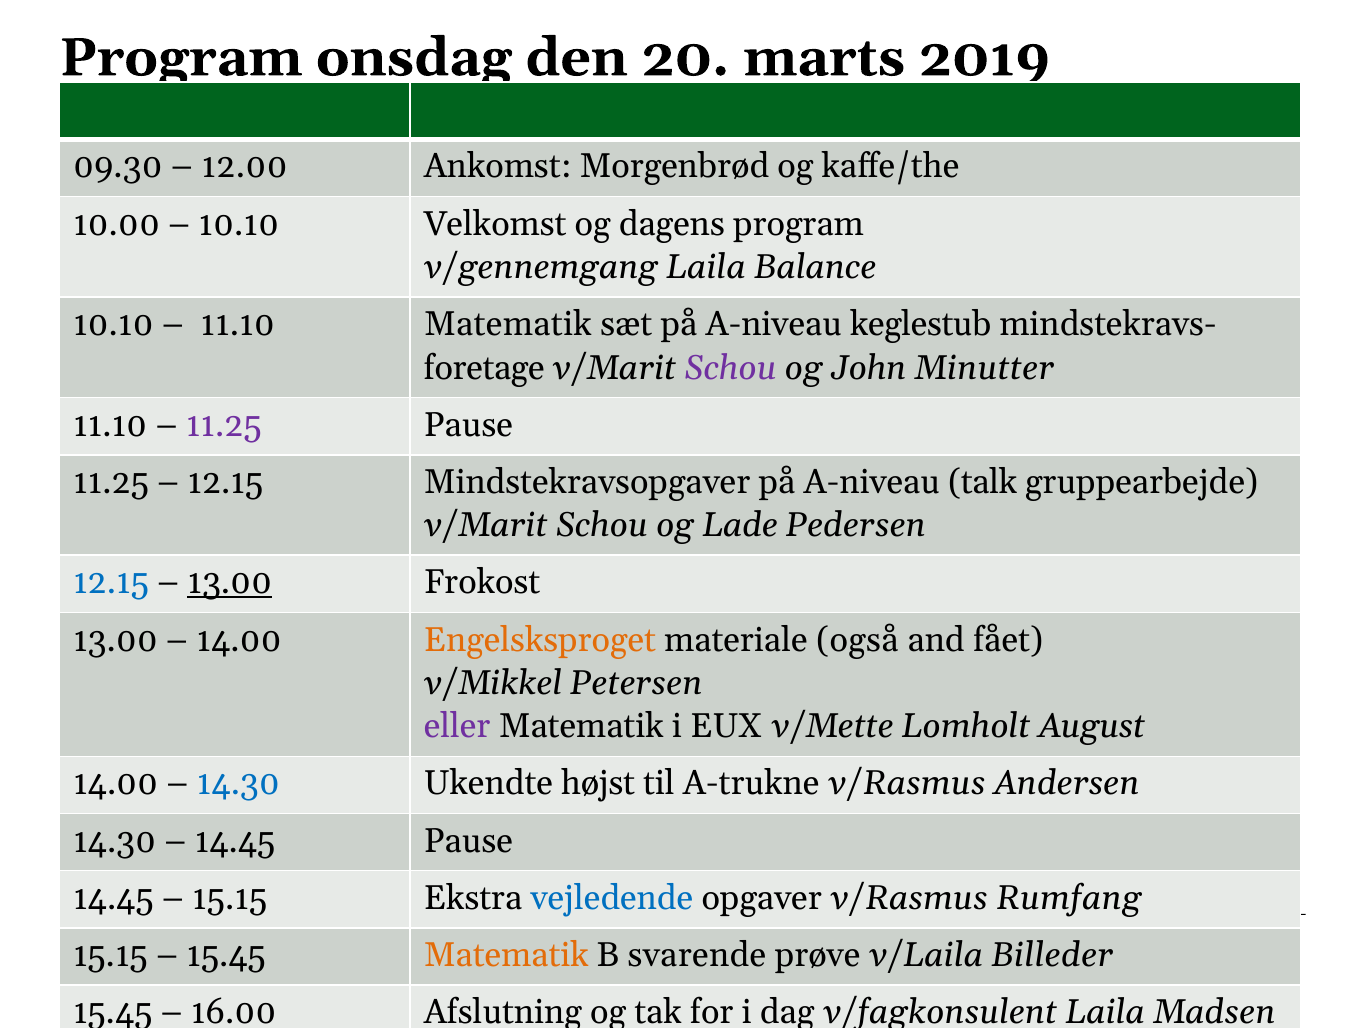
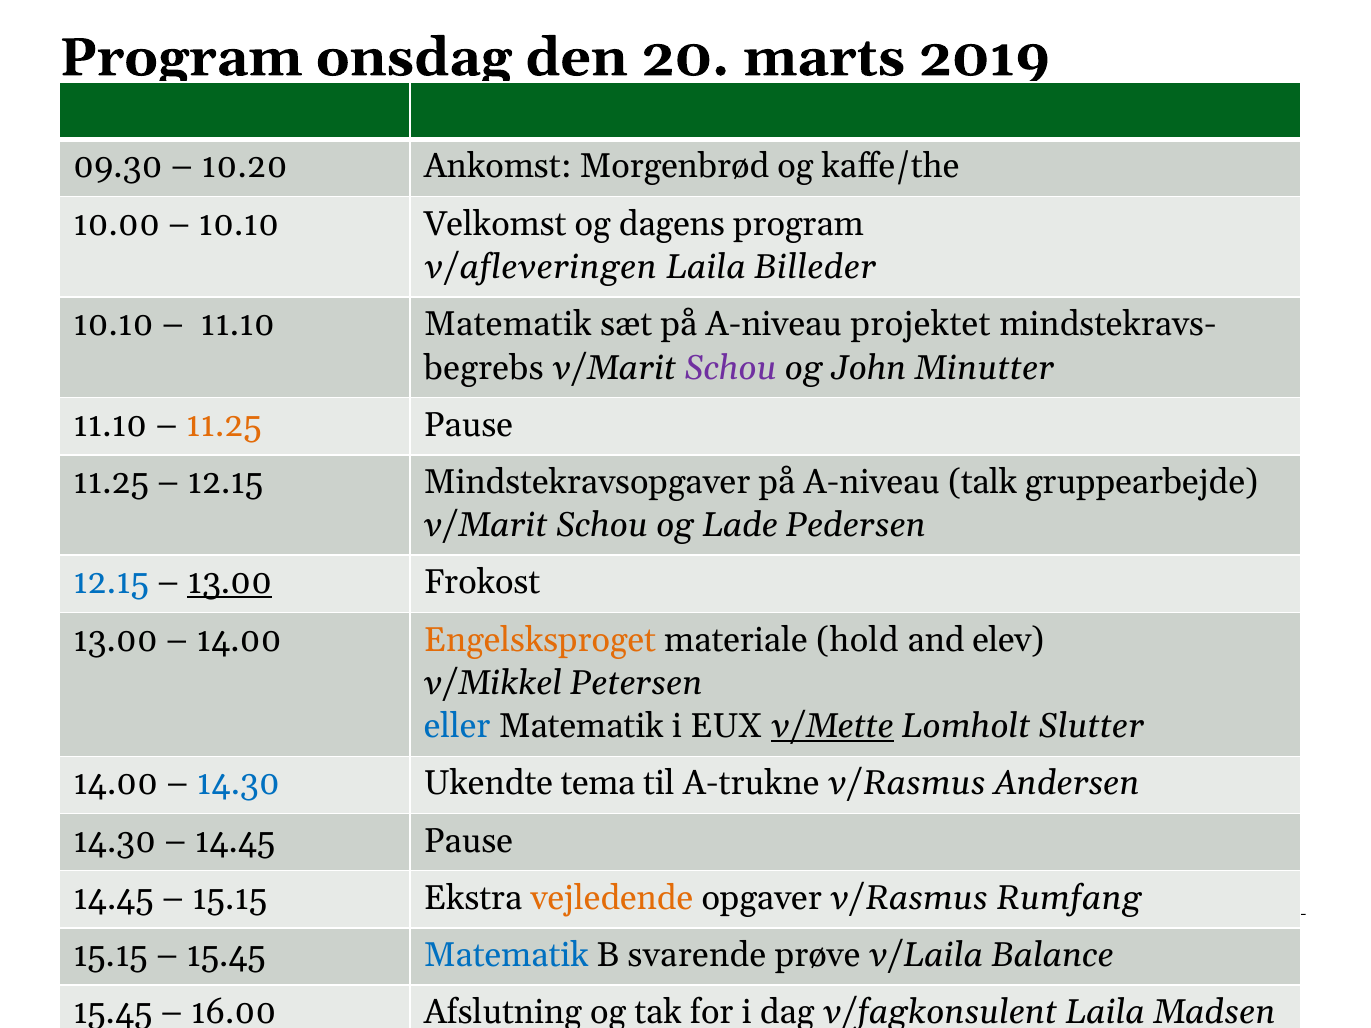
12.00: 12.00 -> 10.20 (244, 167)
v/gennemgang: v/gennemgang -> v/afleveringen (541, 267)
Balance: Balance -> Billeder (815, 267)
keglestub: keglestub -> projektet (920, 324)
foretage: foretage -> begrebs (484, 368)
11.25 colour: purple -> orange (224, 425)
også: også -> hold (857, 640)
fået: fået -> elev (1008, 640)
eller colour: purple -> blue (457, 727)
v/Mette underline: none -> present (833, 727)
August: August -> Slutter (1091, 727)
højst: højst -> tema (598, 784)
vejledende colour: blue -> orange (612, 898)
Matematik colour: orange -> blue (506, 955)
Billeder: Billeder -> Balance (1052, 955)
